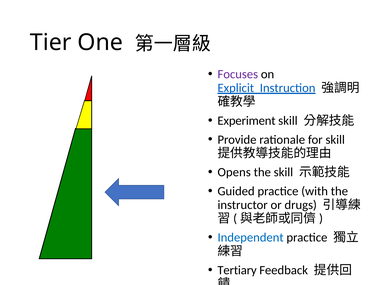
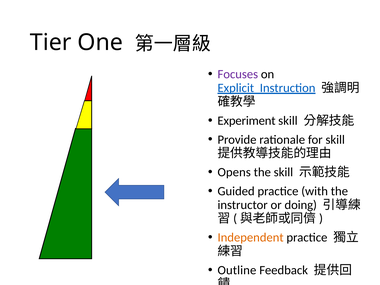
drugs: drugs -> doing (301, 205)
Independent colour: blue -> orange (251, 237)
Tertiary: Tertiary -> Outline (237, 270)
